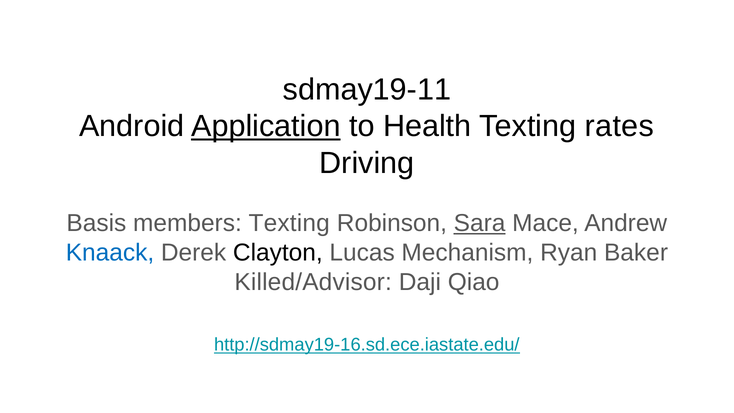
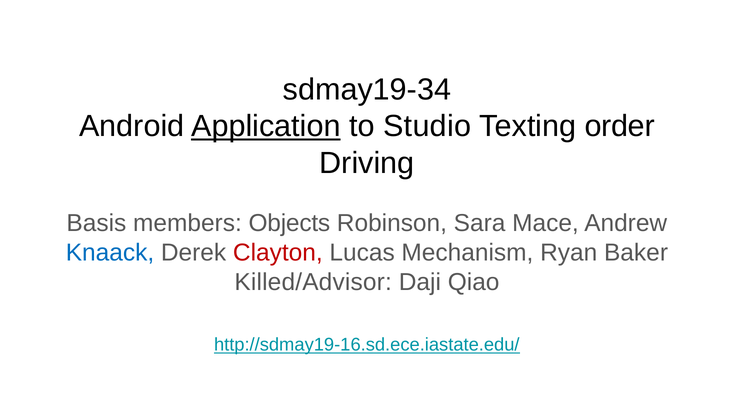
sdmay19-11: sdmay19-11 -> sdmay19-34 (367, 90)
Health: Health -> Studio (427, 126)
rates: rates -> order (620, 126)
members Texting: Texting -> Objects (289, 223)
Sara underline: present -> none (480, 223)
Clayton colour: black -> red (278, 253)
